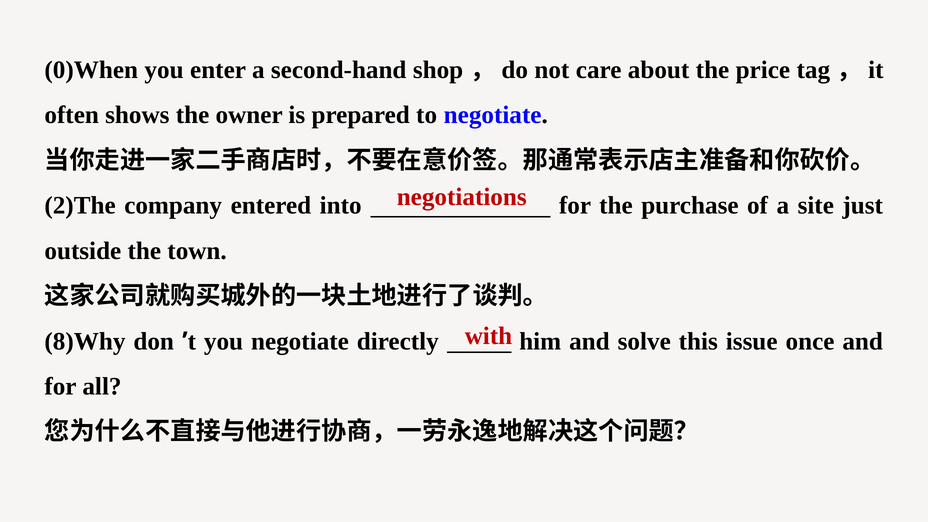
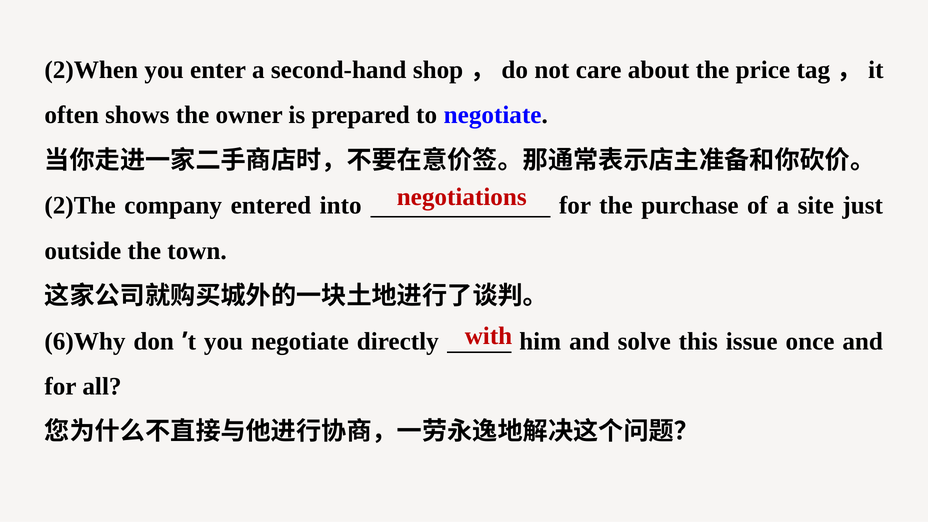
0)When: 0)When -> 2)When (91, 70)
8)Why: 8)Why -> 6)Why (85, 341)
